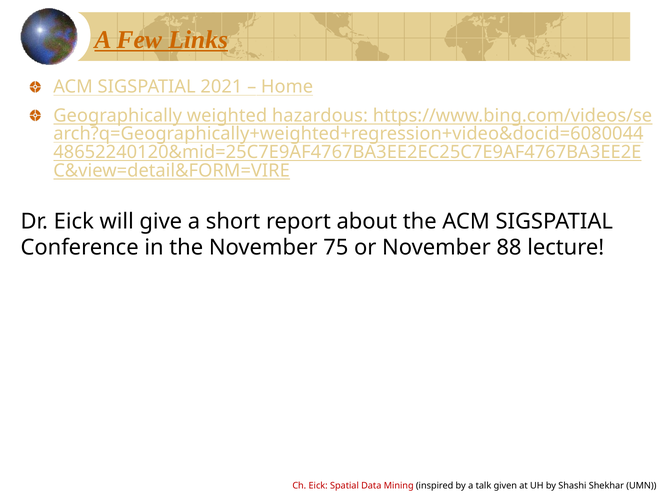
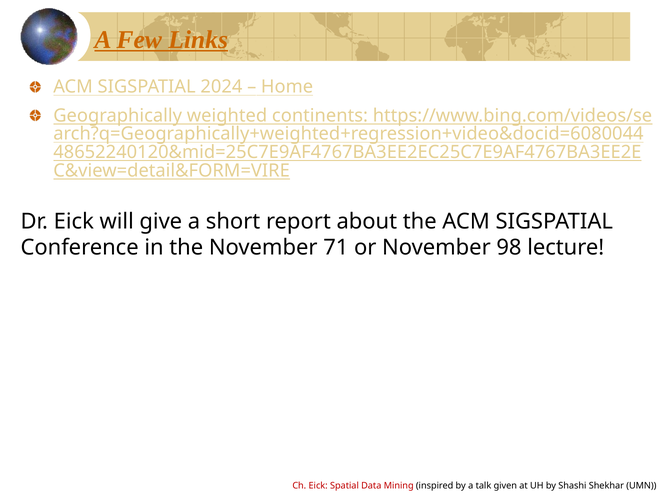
2021: 2021 -> 2024 (221, 87)
hazardous: hazardous -> continents (320, 116)
75: 75 -> 71 (336, 248)
88: 88 -> 98 (509, 248)
